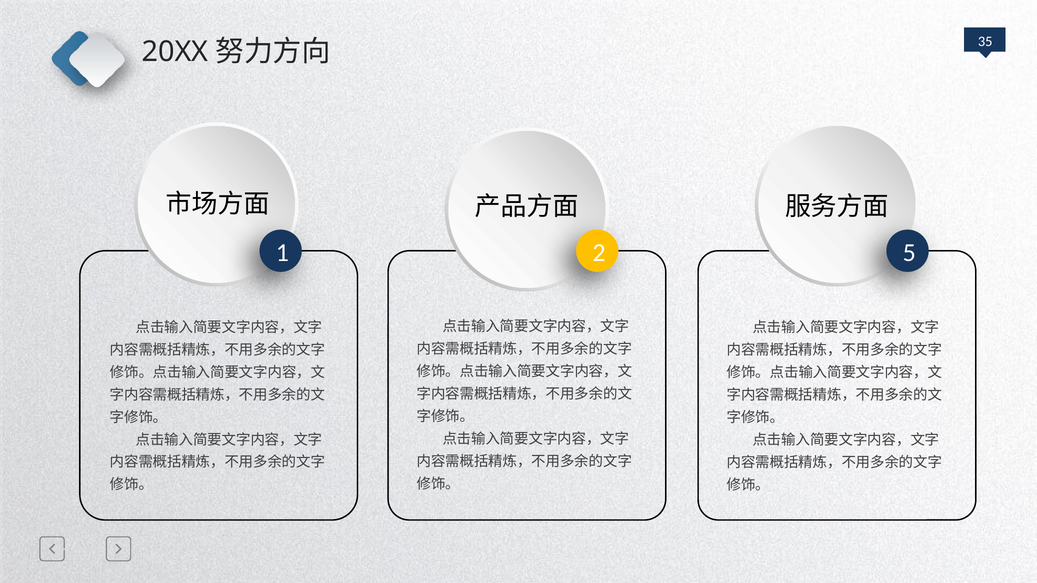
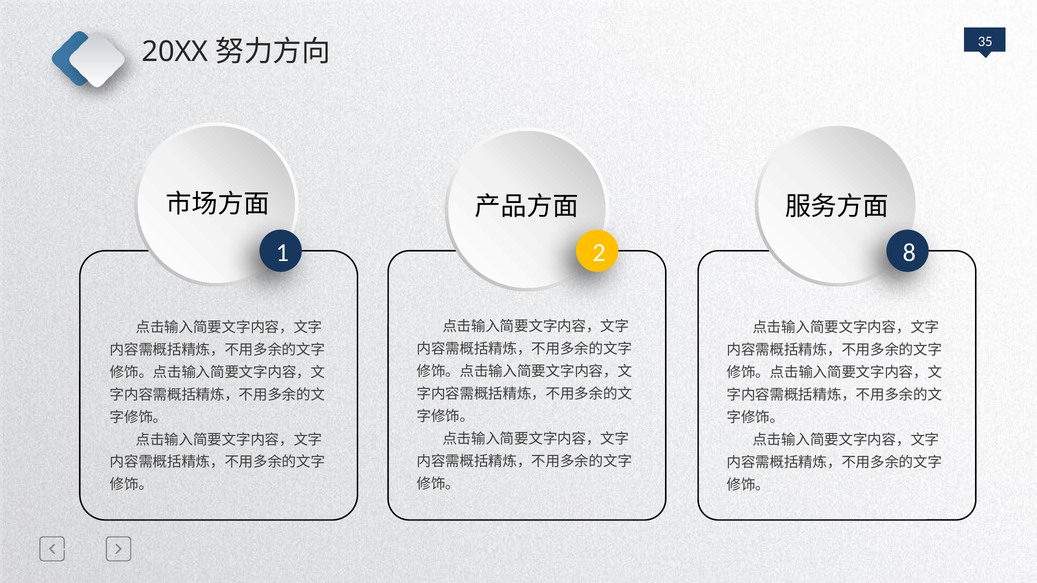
5: 5 -> 8 (909, 253)
